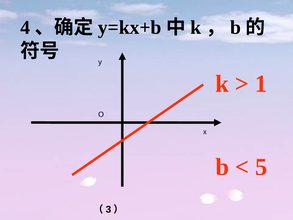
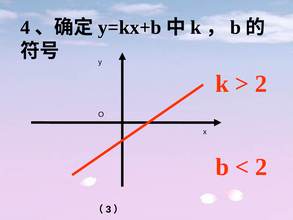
1: 1 -> 2 (261, 84)
5: 5 -> 2 (261, 167)
